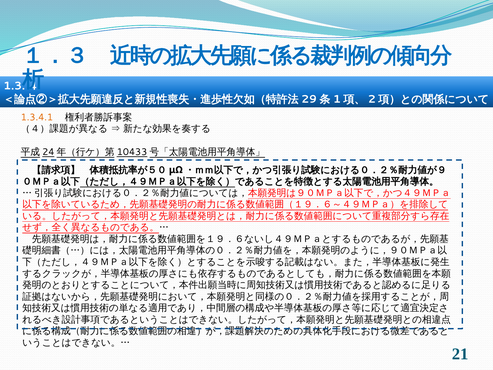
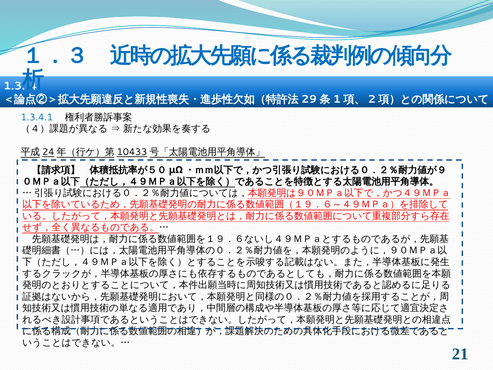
1.3.4.1 colour: orange -> blue (37, 117)
